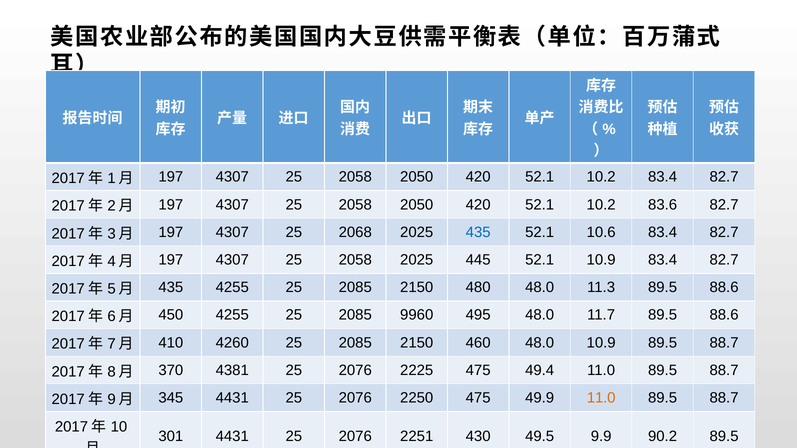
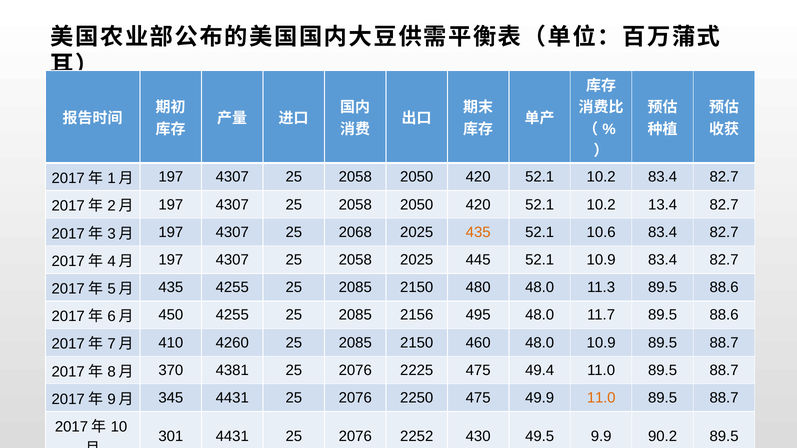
83.6: 83.6 -> 13.4 (663, 205)
435 colour: blue -> orange (478, 232)
9960: 9960 -> 2156 (417, 315)
2251: 2251 -> 2252 (417, 437)
